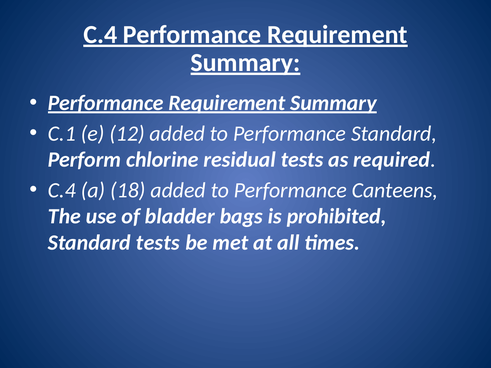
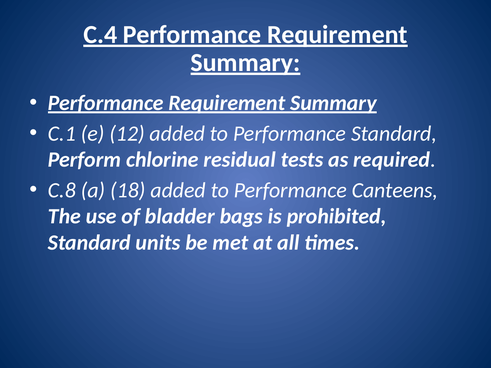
C.4: C.4 -> C.8 (62, 190)
Standard tests: tests -> units (158, 243)
